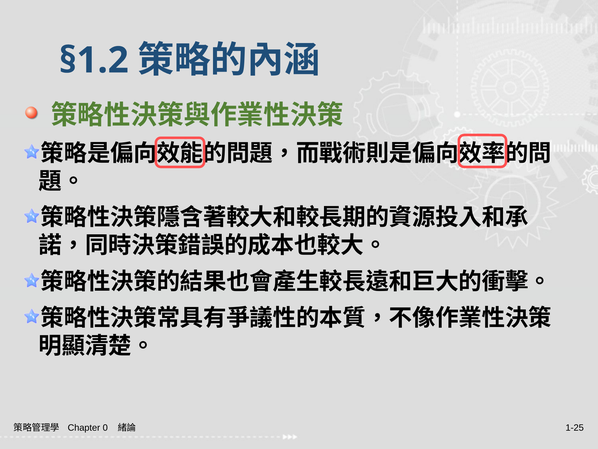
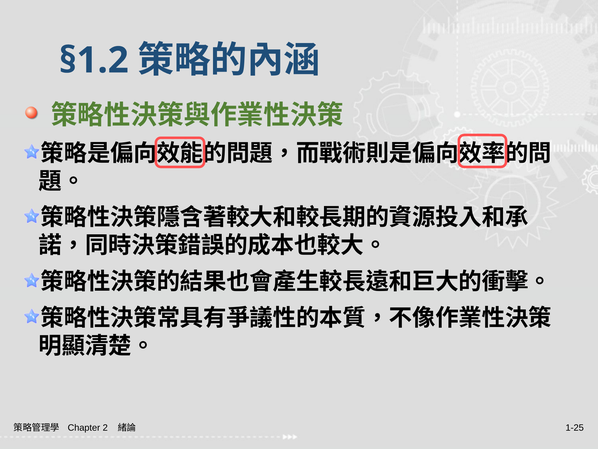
0: 0 -> 2 (105, 427)
